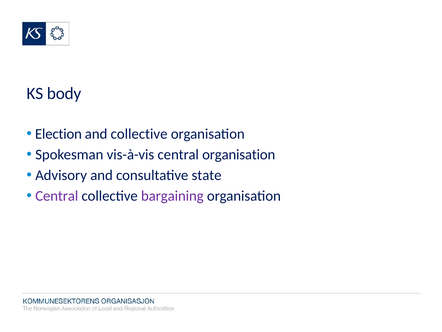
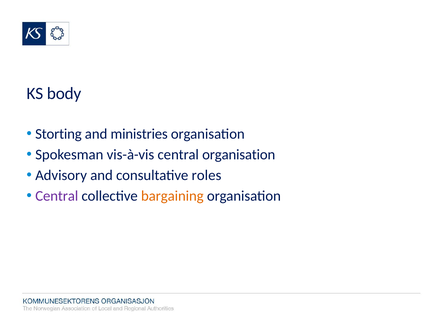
Election: Election -> Storting (58, 134)
and collective: collective -> ministries (139, 134)
state: state -> roles (207, 175)
bargaining colour: purple -> orange (172, 196)
